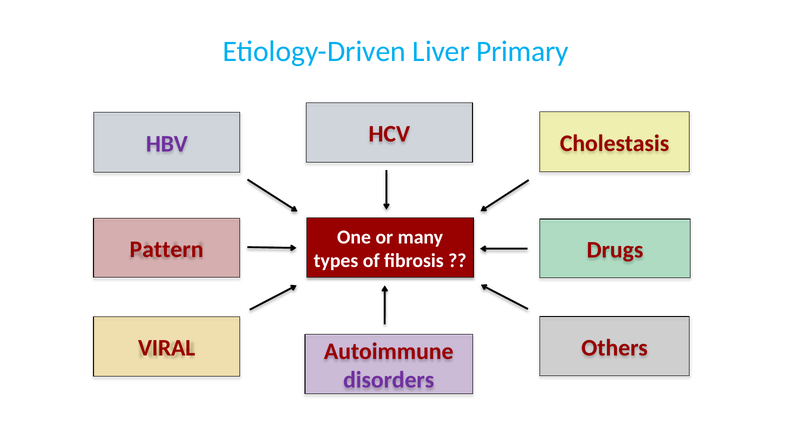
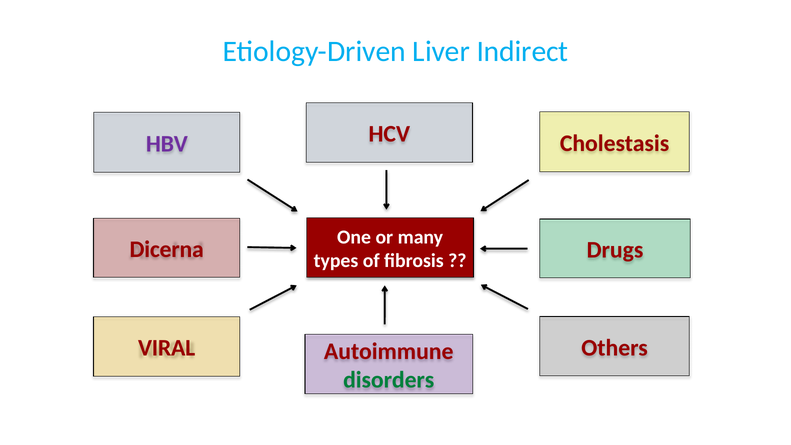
Primary: Primary -> Indirect (523, 52)
Pattern: Pattern -> Dicerna (167, 249)
disorders colour: purple -> green (389, 380)
